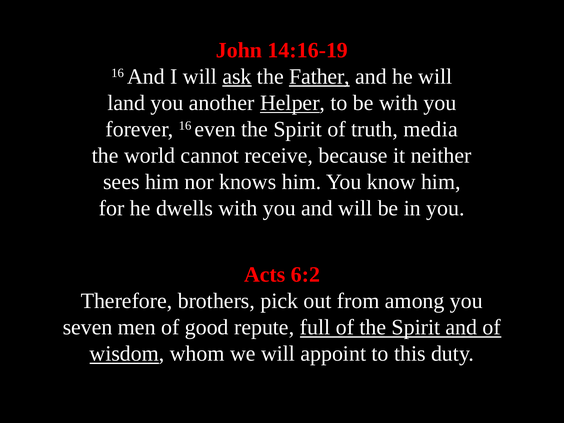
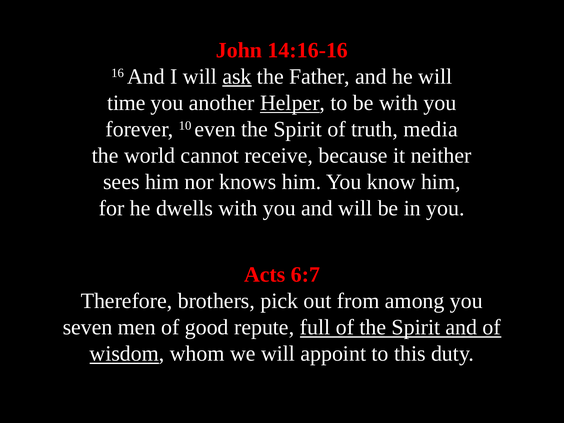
14:16-19: 14:16-19 -> 14:16-16 (308, 50)
Father underline: present -> none (319, 77)
land: land -> time (126, 103)
forever 16: 16 -> 10 (185, 126)
6:2: 6:2 -> 6:7 (305, 275)
